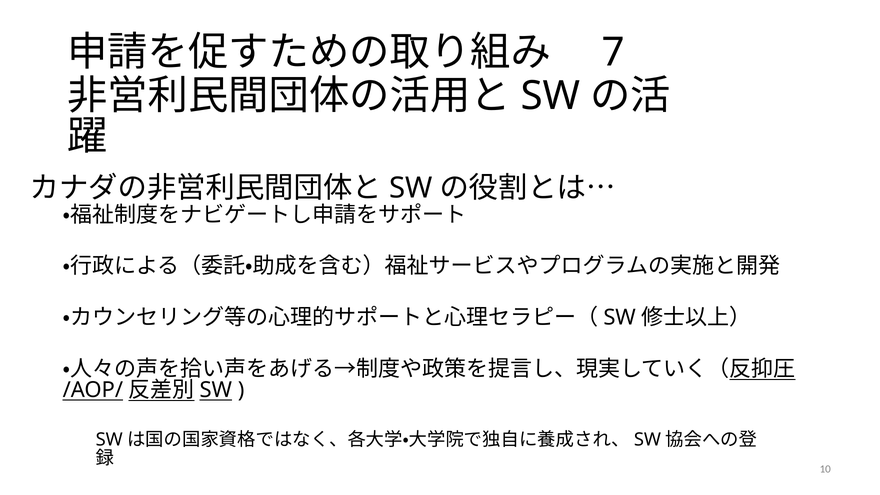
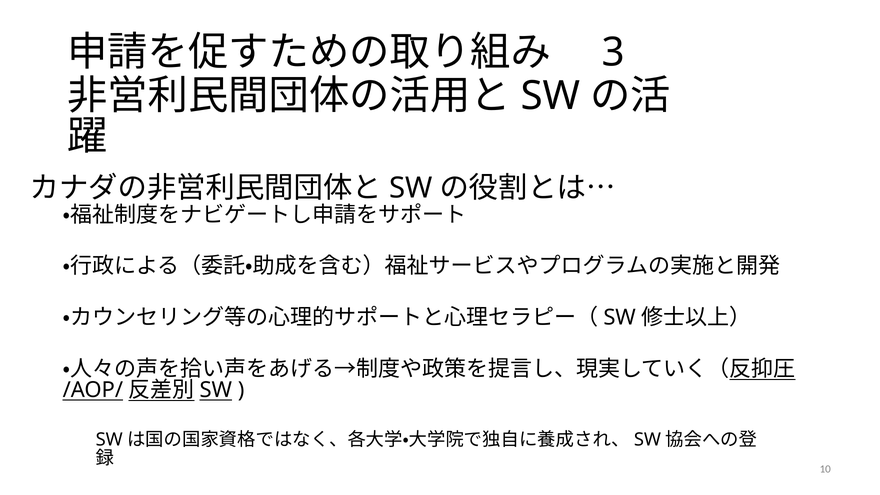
7: 7 -> 3 (613, 52)
